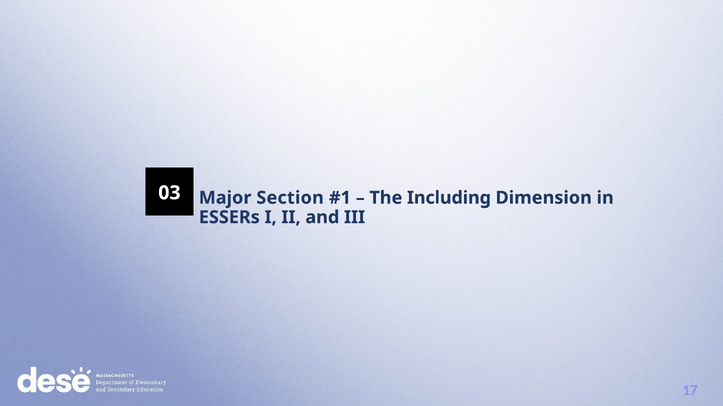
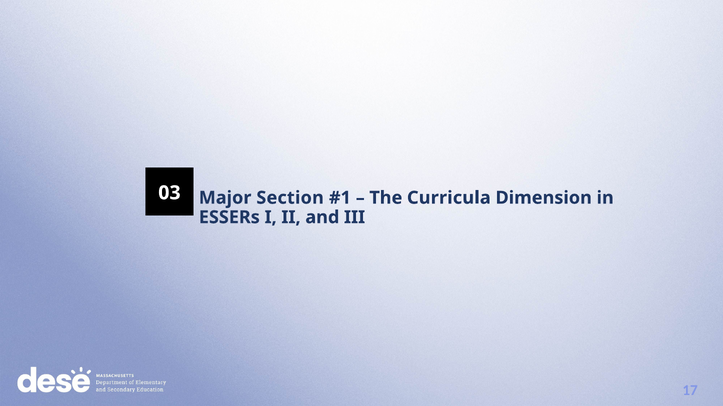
Including: Including -> Curricula (449, 198)
